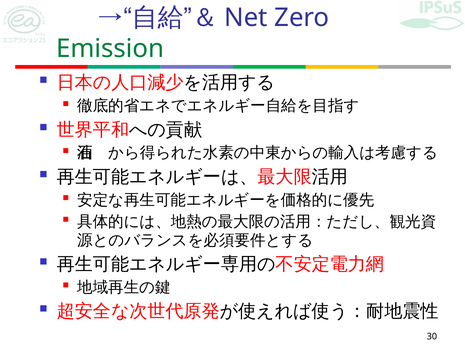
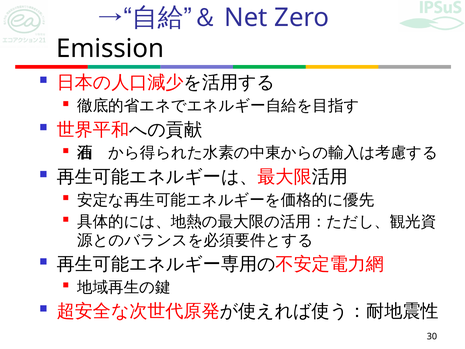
Emission colour: green -> black (110, 48)
